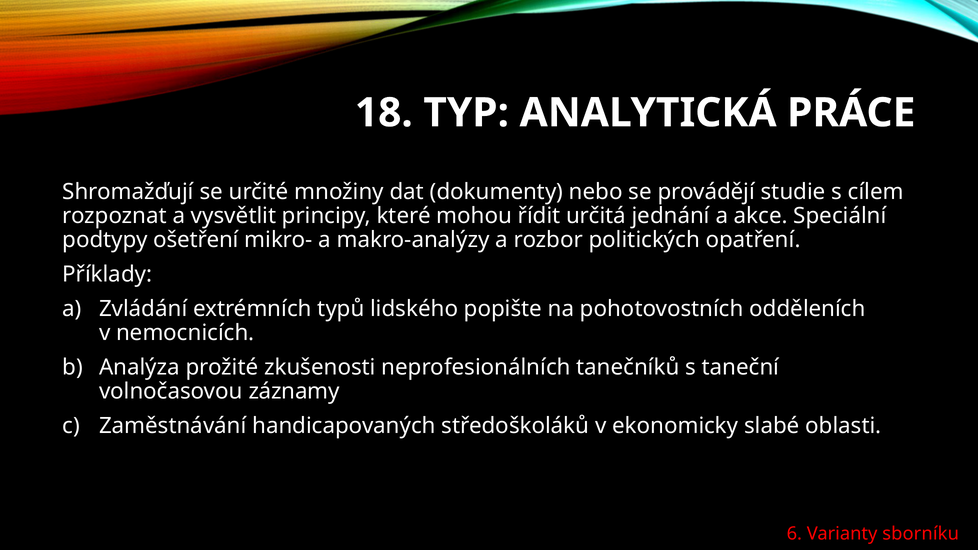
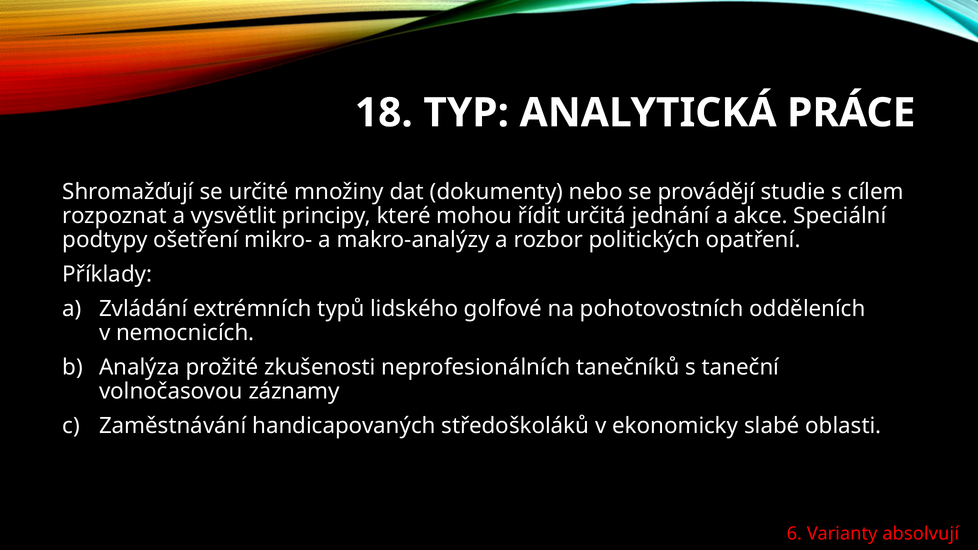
popište: popište -> golfové (503, 309)
sborníku: sborníku -> absolvují (921, 534)
